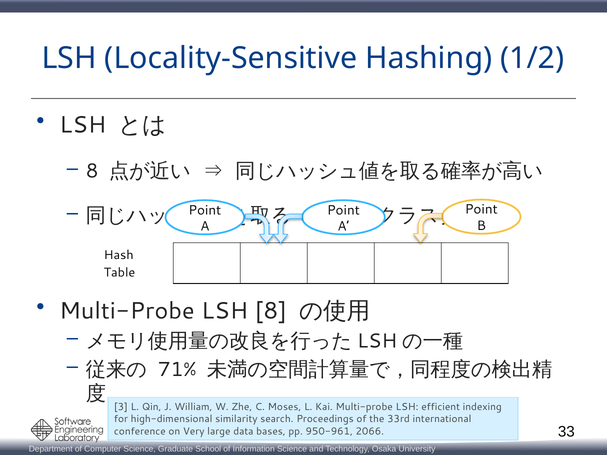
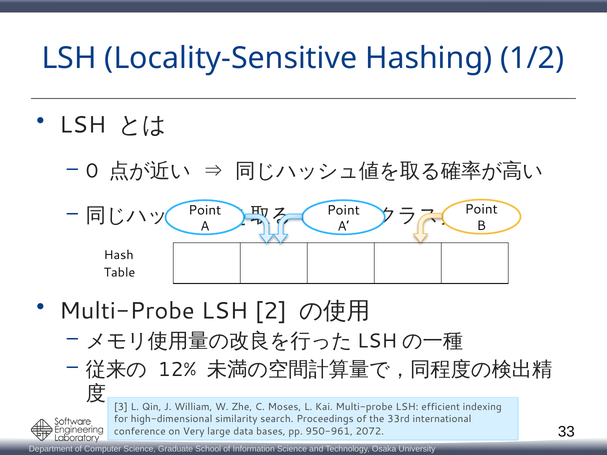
8: 8 -> 0 (92, 171)
LSH 8: 8 -> 2 (271, 311)
71%: 71% -> 12% (177, 370)
2066: 2066 -> 2072 (370, 431)
